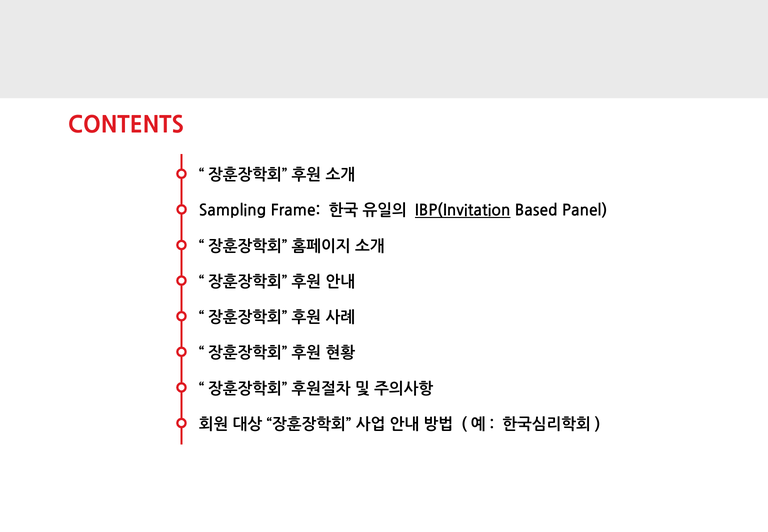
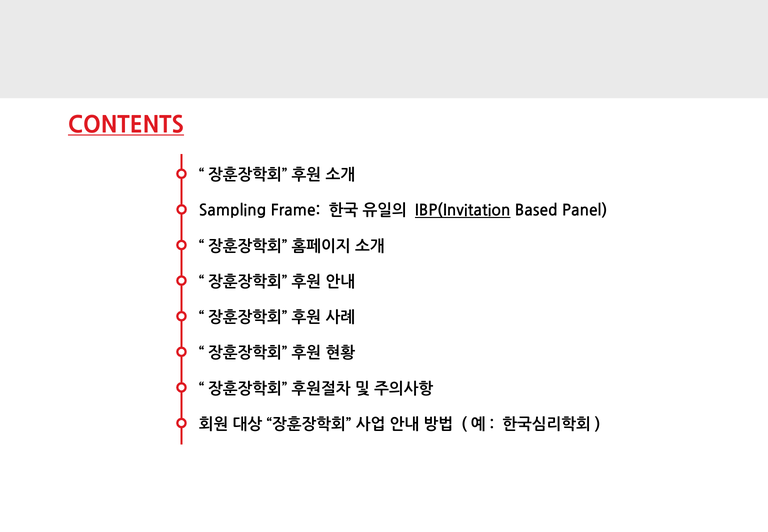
CONTENTS underline: none -> present (126, 125)
